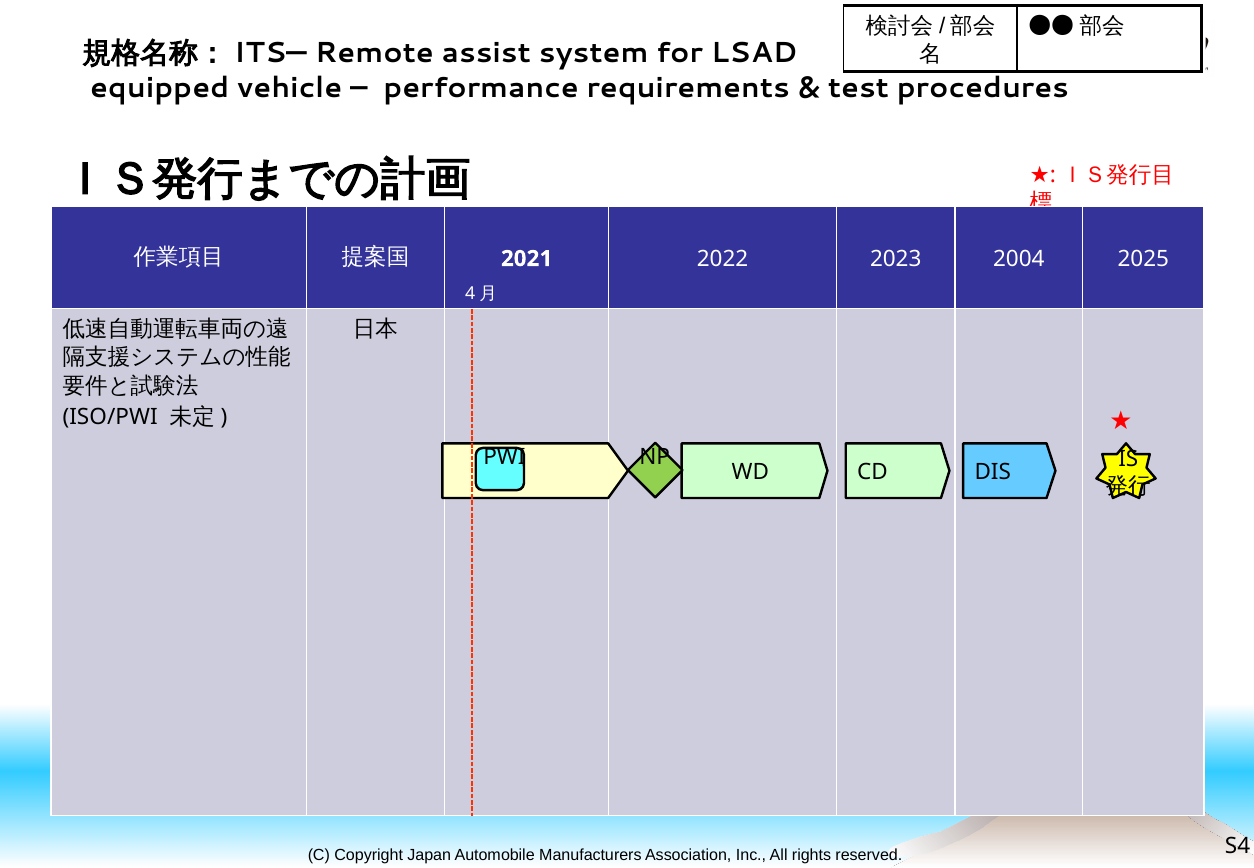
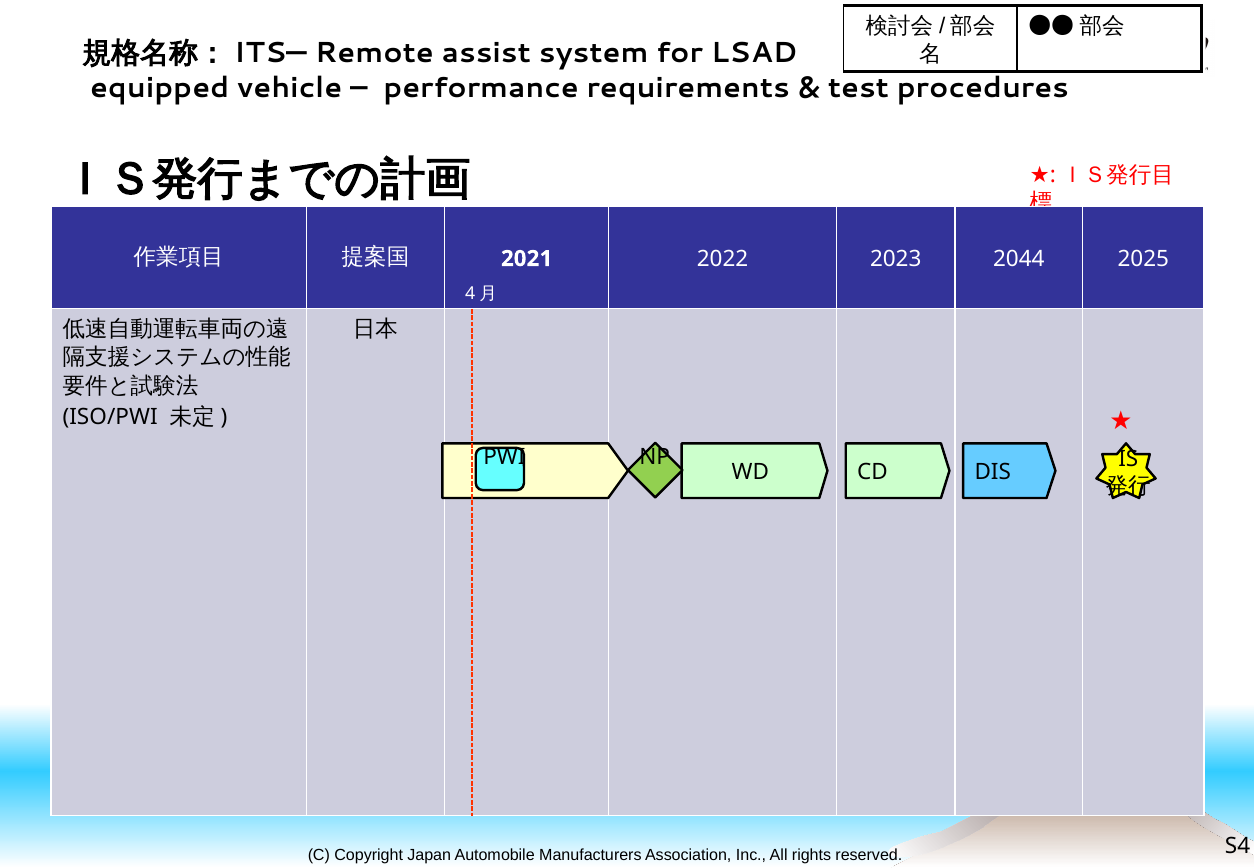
2004: 2004 -> 2044 (1019, 259)
